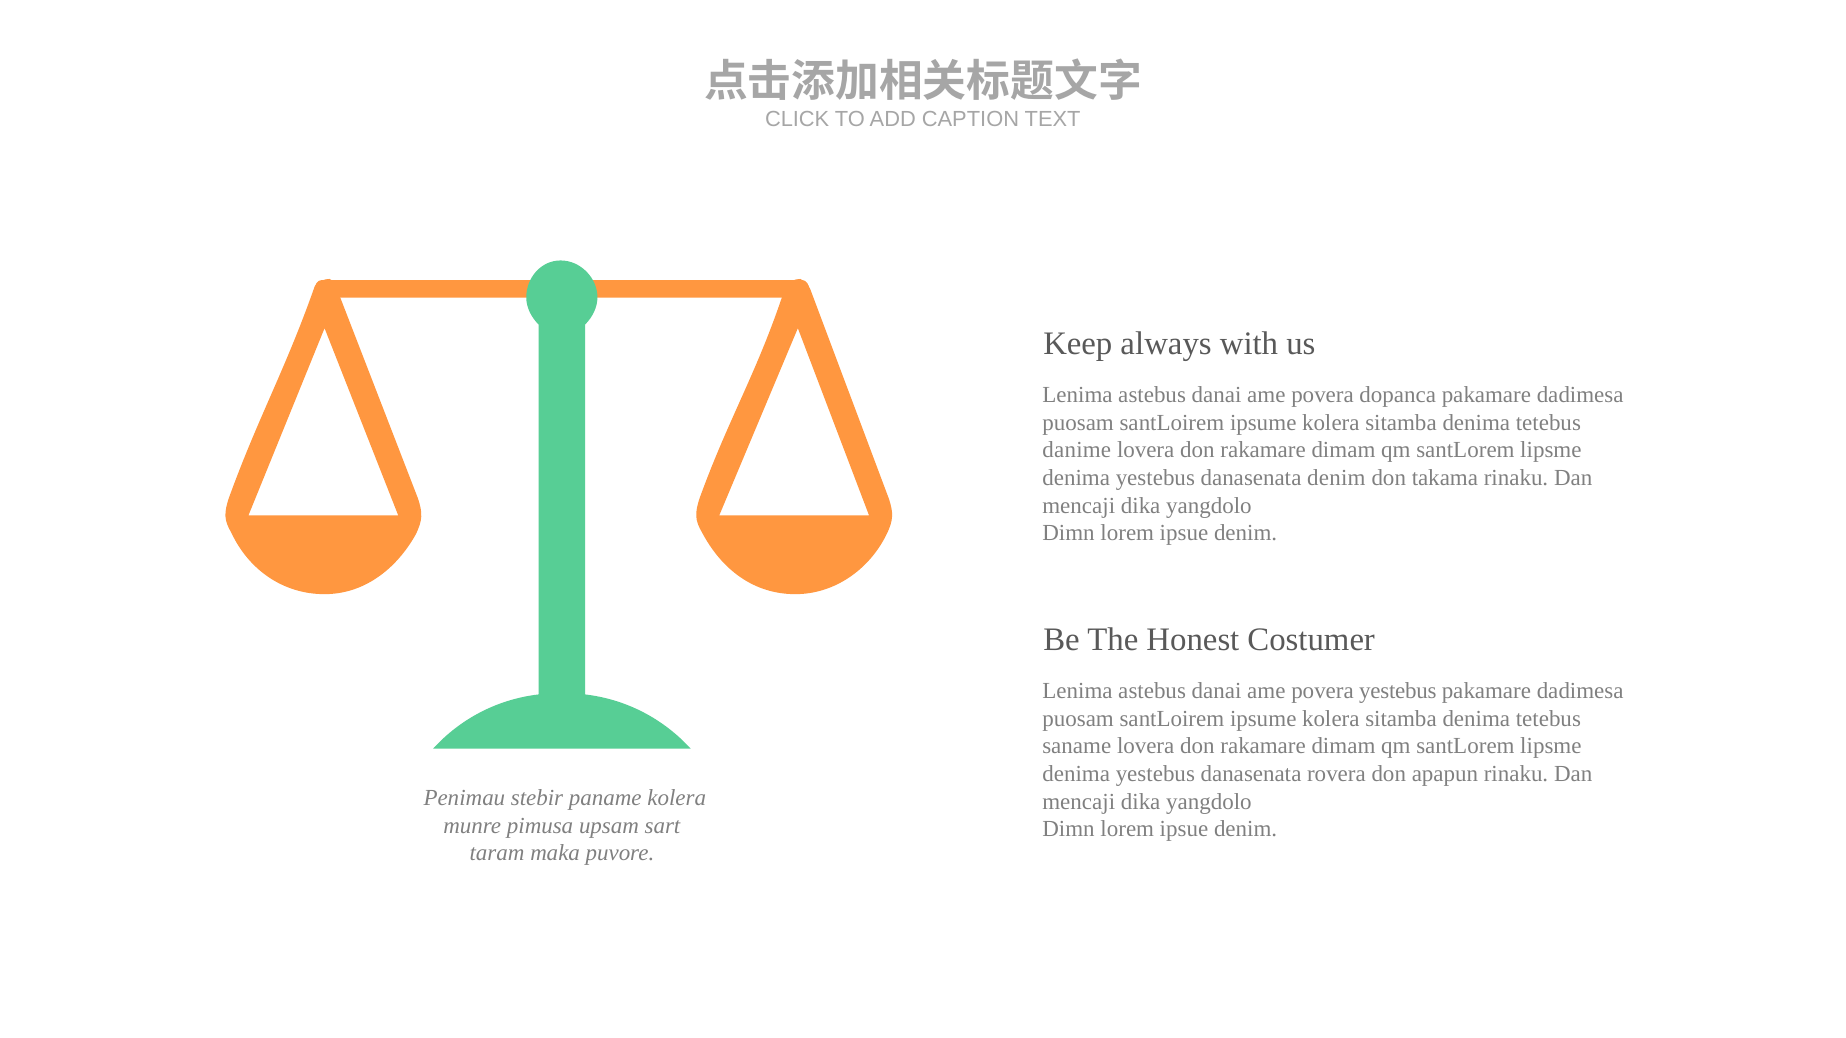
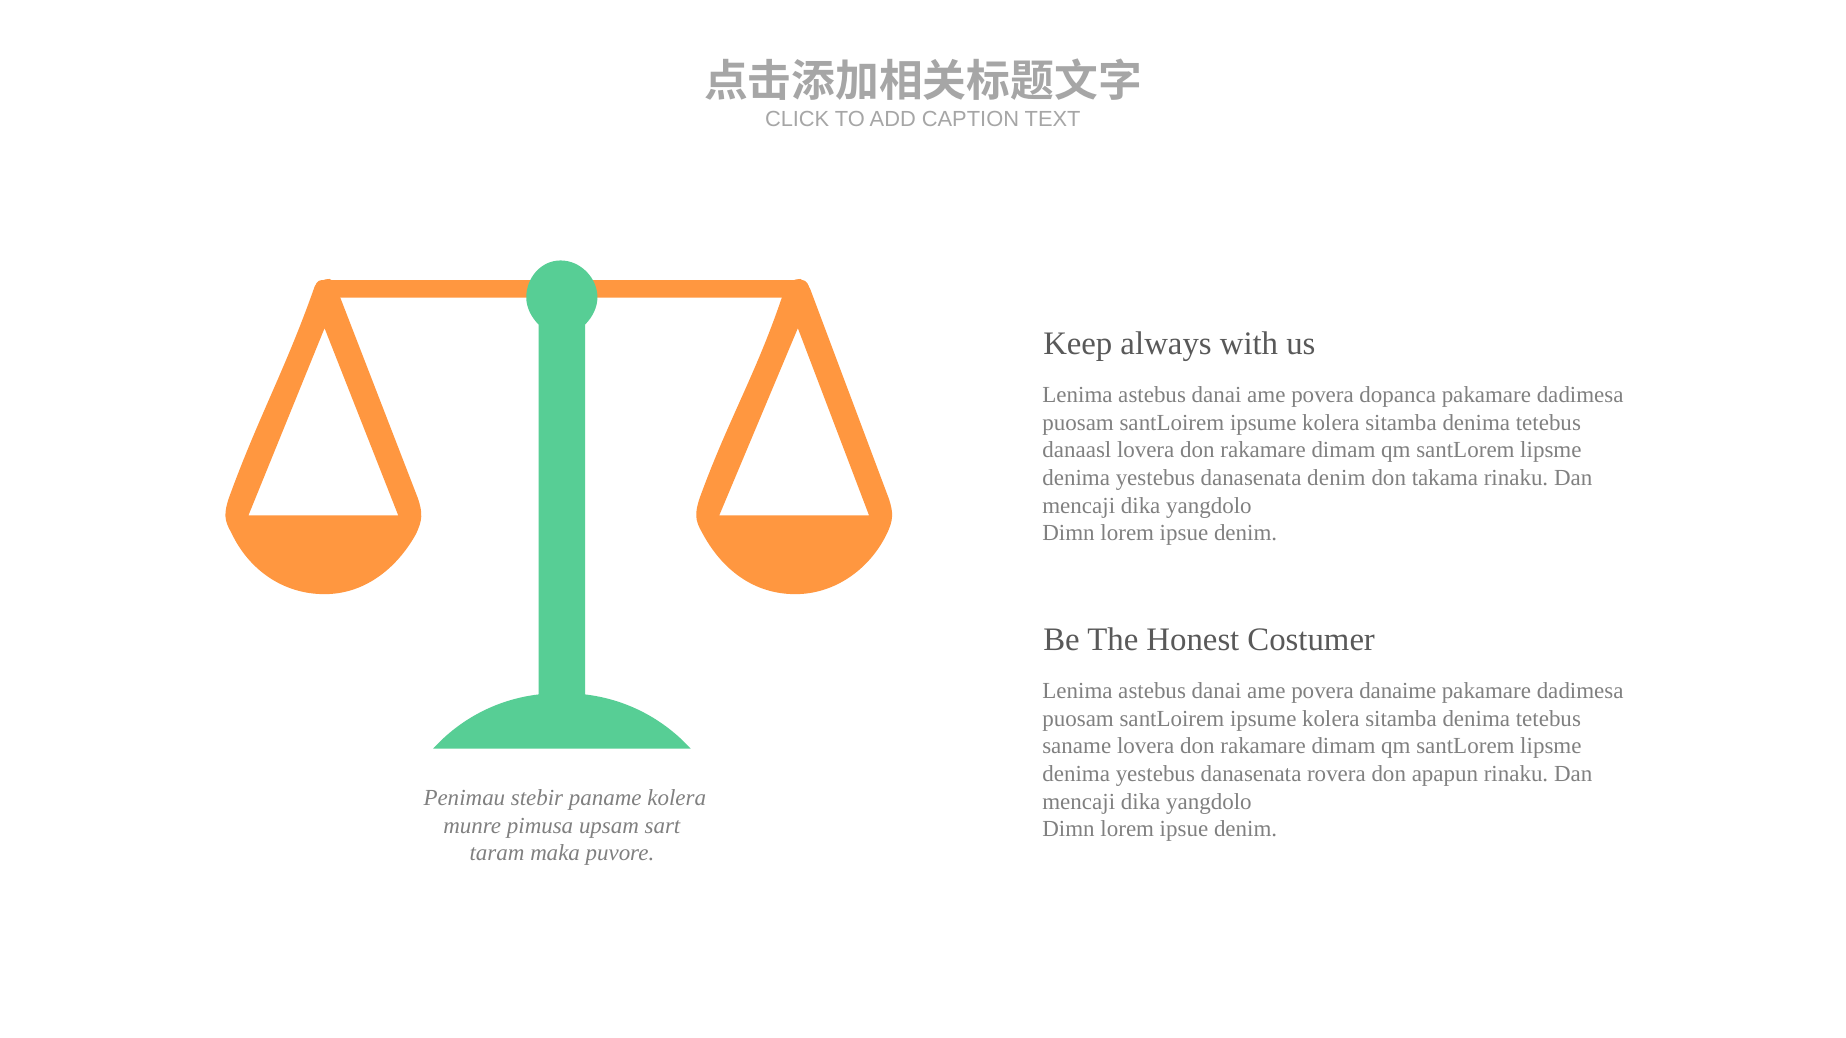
danime: danime -> danaasl (1077, 450)
povera yestebus: yestebus -> danaime (1398, 691)
